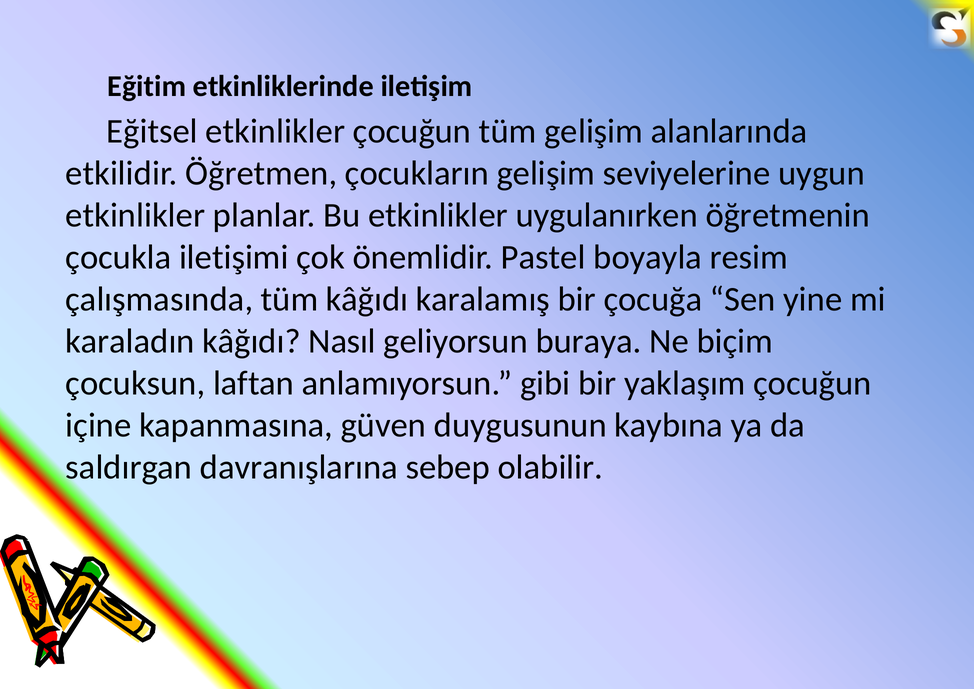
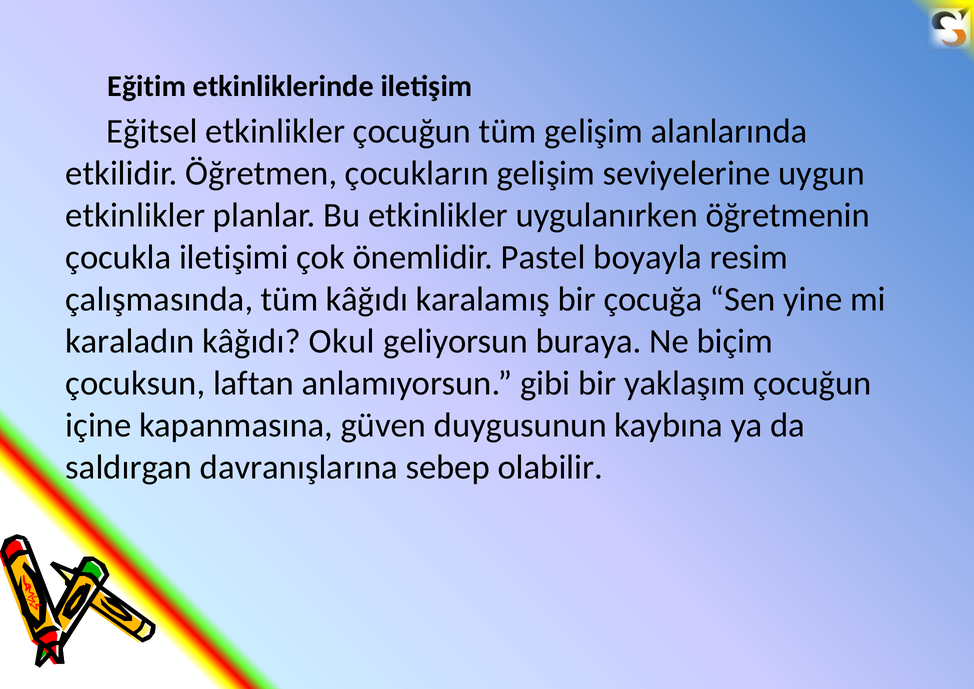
Nasıl: Nasıl -> Okul (342, 342)
